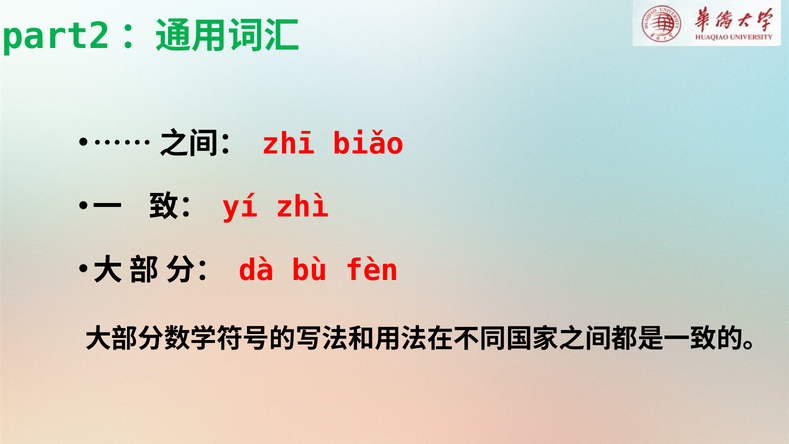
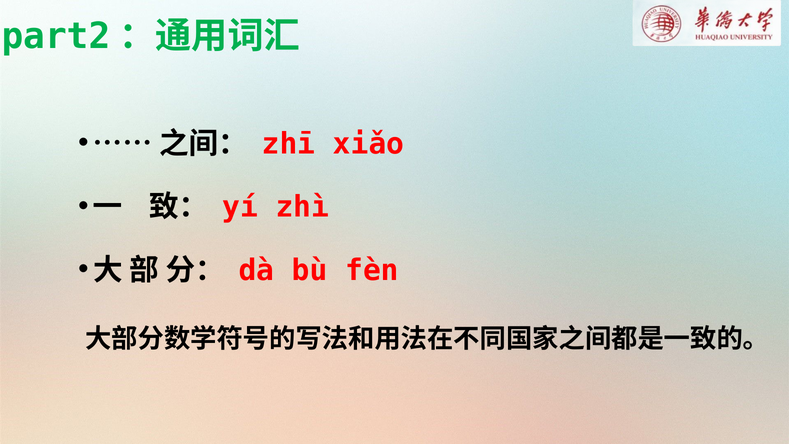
biǎo: biǎo -> xiǎo (369, 144)
